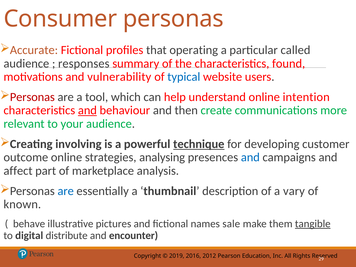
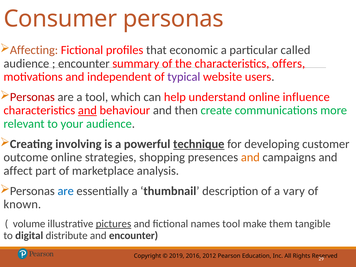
Accurate: Accurate -> Affecting (34, 50)
operating: operating -> economic (194, 50)
responses: responses -> encounter (84, 63)
found: found -> offers (289, 63)
vulnerability: vulnerability -> independent (119, 77)
typical colour: blue -> purple (184, 77)
intention: intention -> influence (306, 97)
analysing: analysing -> shopping (162, 157)
and colour: blue -> orange (250, 157)
behave: behave -> volume (29, 224)
pictures underline: none -> present (114, 224)
names sale: sale -> tool (231, 224)
tangible underline: present -> none (313, 224)
